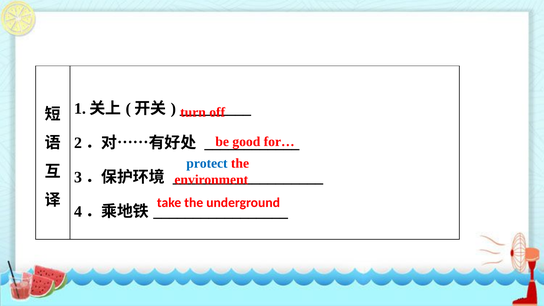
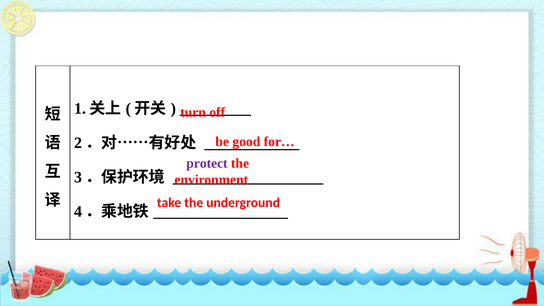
protect colour: blue -> purple (207, 163)
